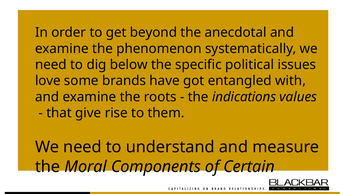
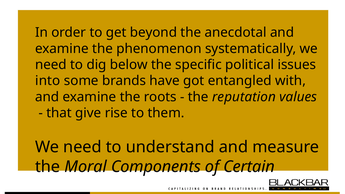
love: love -> into (48, 81)
indications: indications -> reputation (244, 97)
